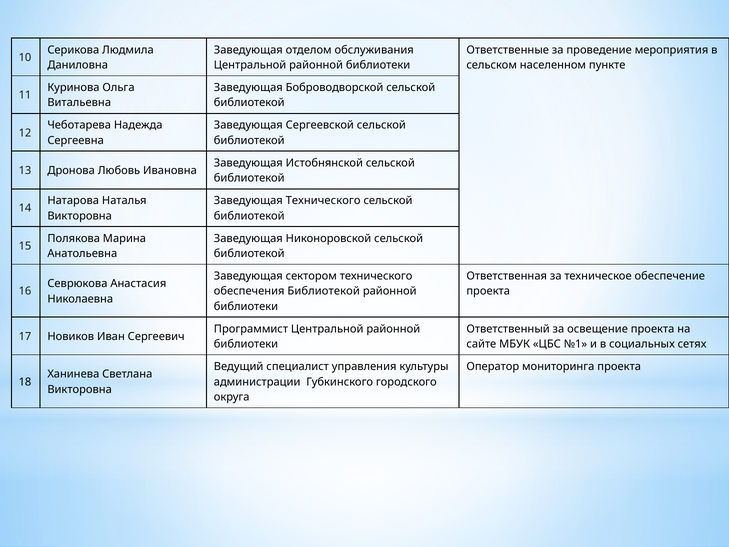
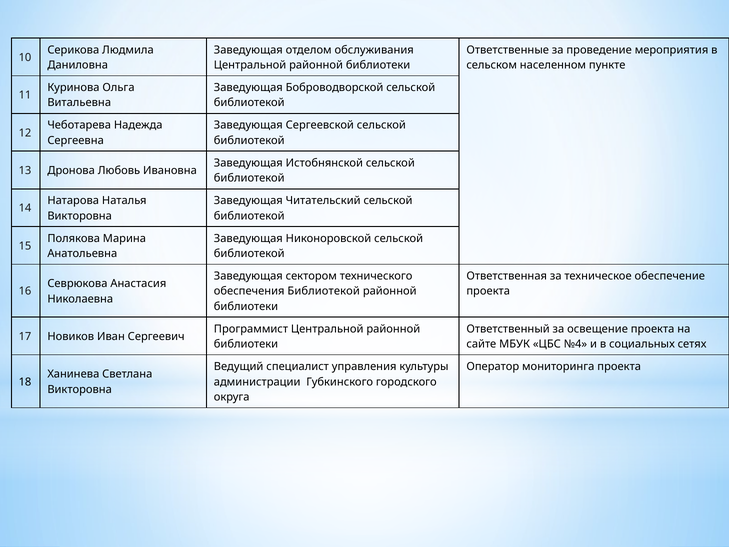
Заведующая Технического: Технического -> Читательский (323, 201)
№1: №1 -> №4 (575, 344)
